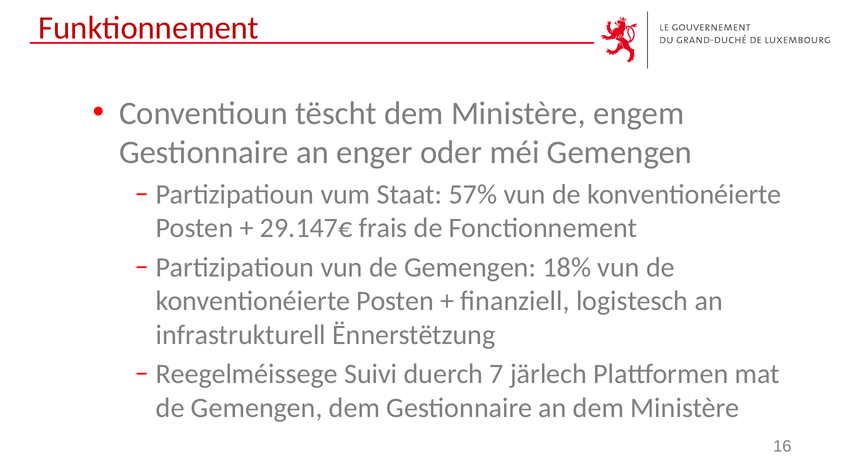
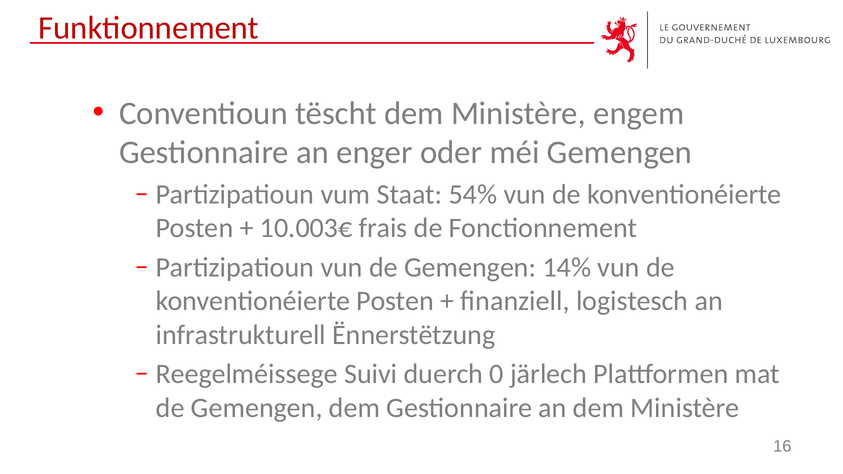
57%: 57% -> 54% (473, 195)
29.147€: 29.147€ -> 10.003€ (306, 228)
18%: 18% -> 14% (567, 268)
7: 7 -> 0 (497, 374)
